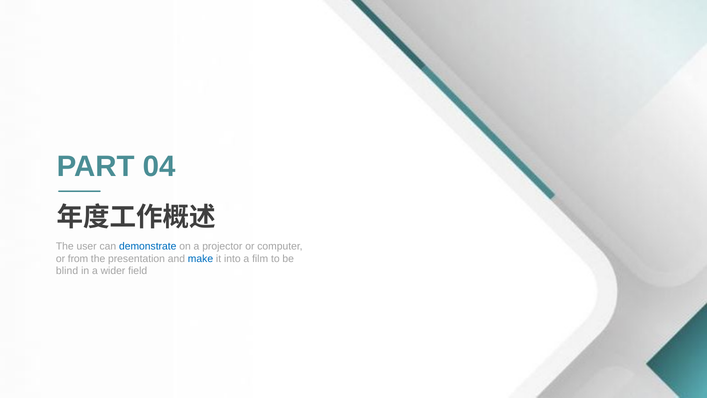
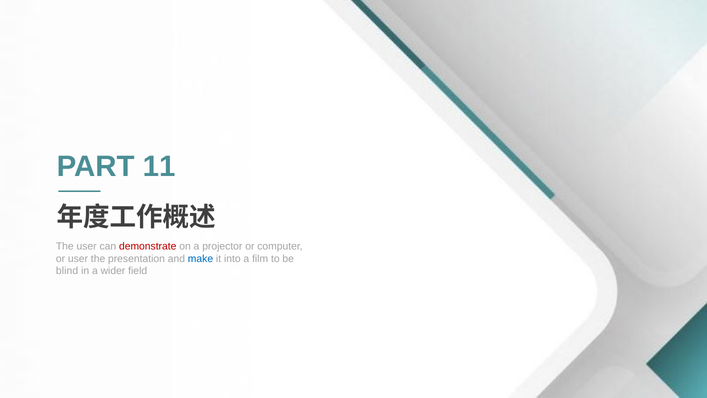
04: 04 -> 11 (159, 166)
demonstrate colour: blue -> red (148, 246)
or from: from -> user (78, 258)
